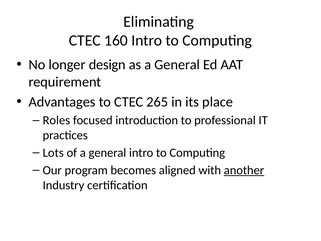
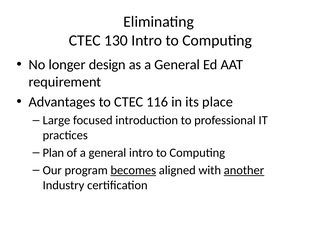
160: 160 -> 130 (116, 40)
265: 265 -> 116 (157, 102)
Roles: Roles -> Large (56, 120)
Lots: Lots -> Plan (53, 153)
becomes underline: none -> present (133, 170)
